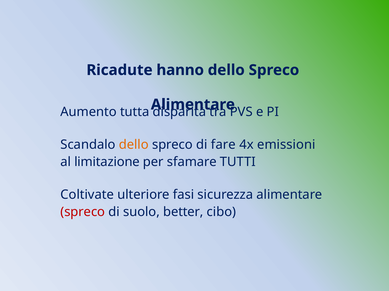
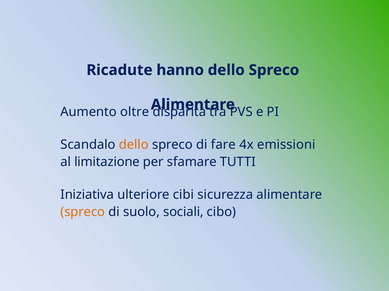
tutta: tutta -> oltre (135, 112)
Coltivate: Coltivate -> Iniziativa (87, 195)
fasi: fasi -> cibi (183, 195)
spreco colour: red -> orange (83, 212)
better: better -> sociali (183, 212)
